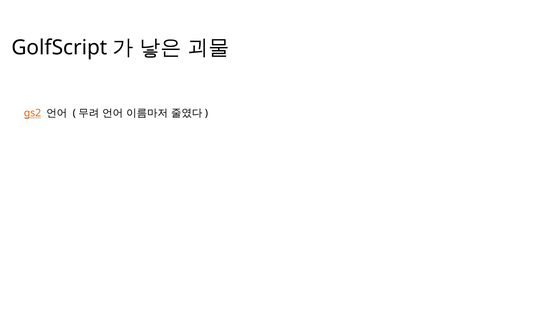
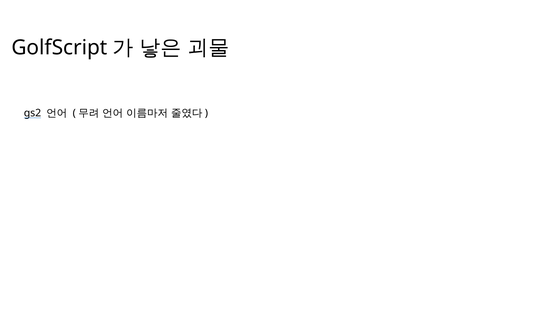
gs2 colour: orange -> black (33, 113)
